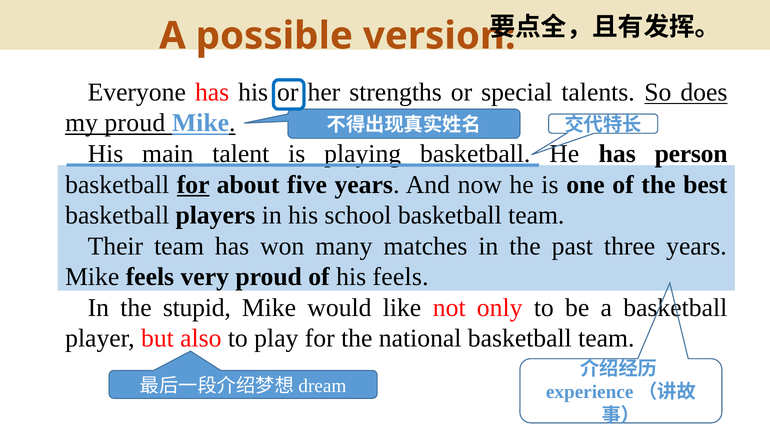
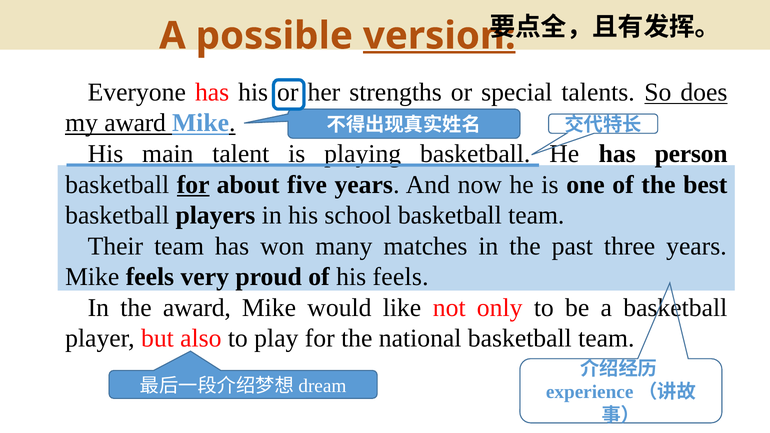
version underline: none -> present (439, 36)
my proud: proud -> award (135, 123)
the stupid: stupid -> award (197, 308)
